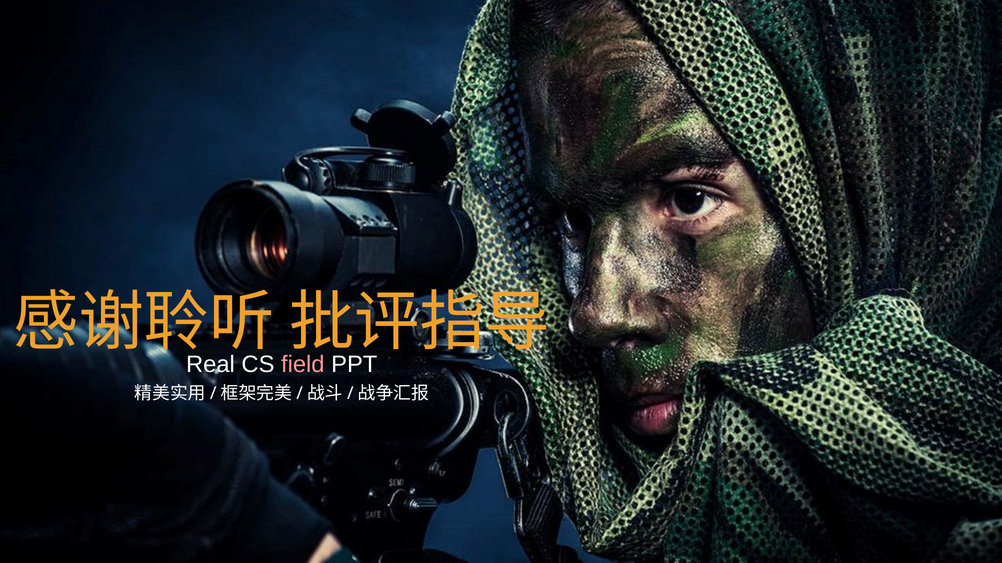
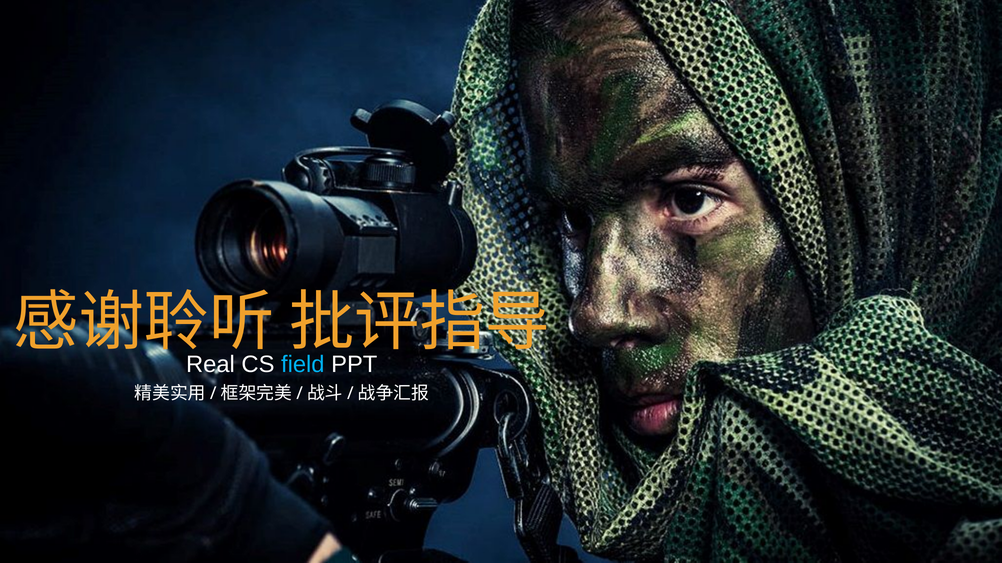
field colour: pink -> light blue (303, 365)
